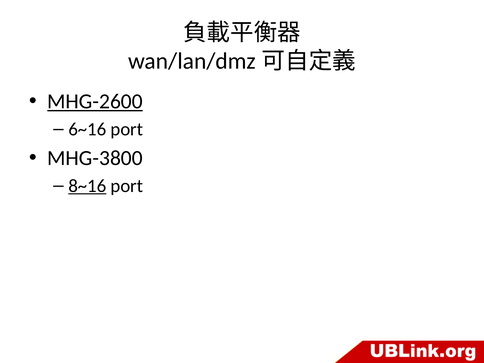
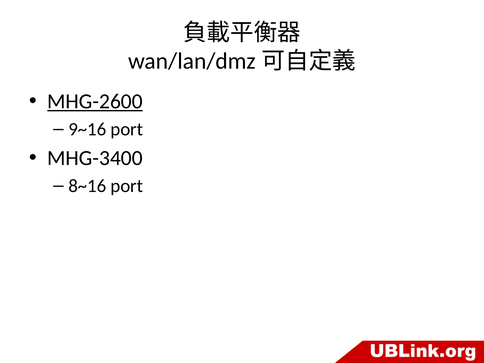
6~16: 6~16 -> 9~16 (87, 129)
MHG-3800: MHG-3800 -> MHG-3400 (95, 158)
8~16 underline: present -> none (87, 186)
